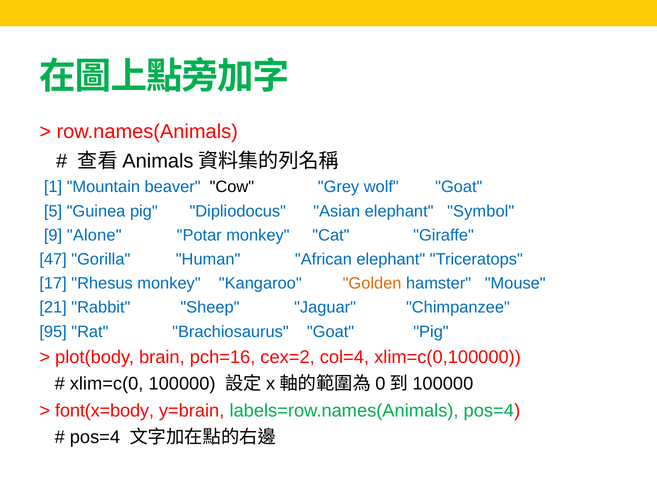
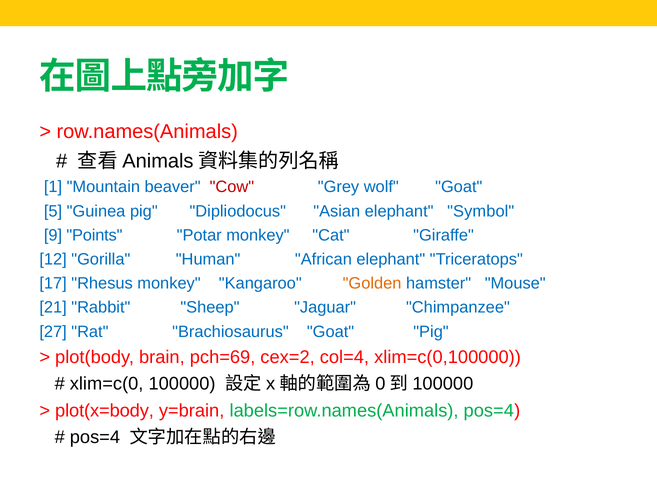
Cow colour: black -> red (232, 187)
Alone: Alone -> Points (94, 235)
47: 47 -> 12 (53, 259)
95: 95 -> 27 (53, 331)
pch=16: pch=16 -> pch=69 (223, 357)
font(x=body: font(x=body -> plot(x=body (104, 410)
